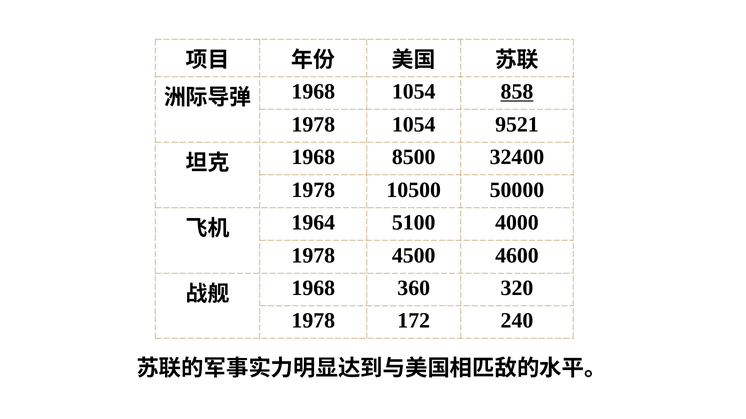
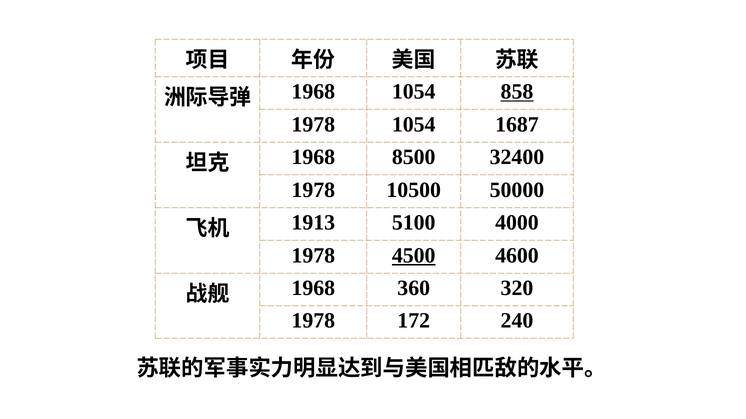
9521: 9521 -> 1687 (517, 125)
1964: 1964 -> 1913 (313, 223)
4500 underline: none -> present (414, 256)
